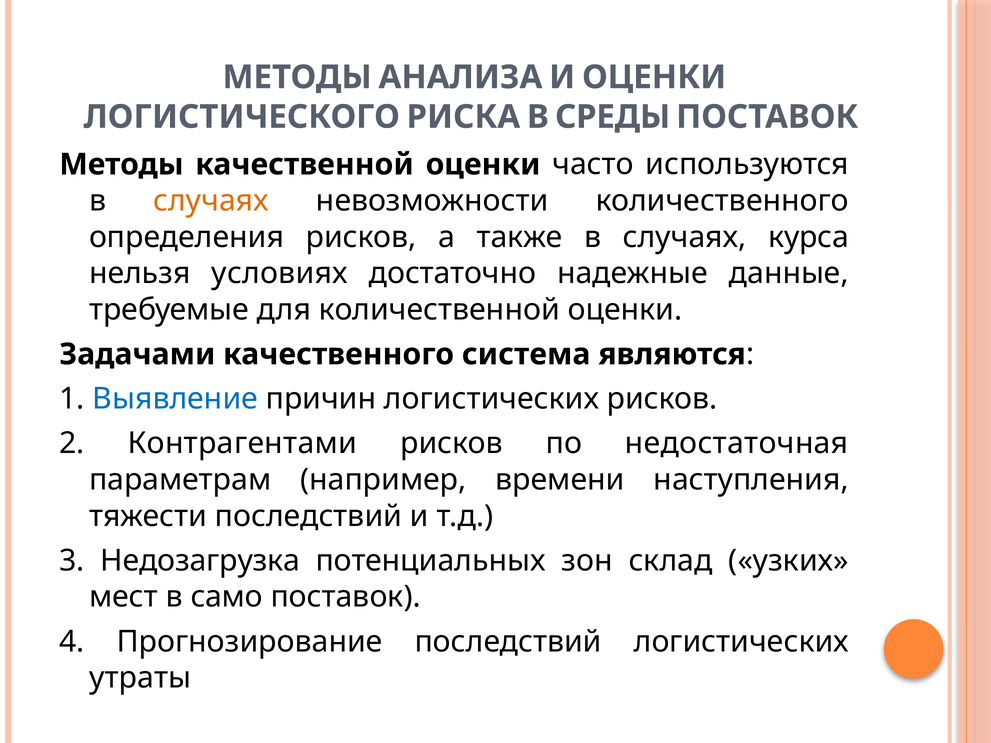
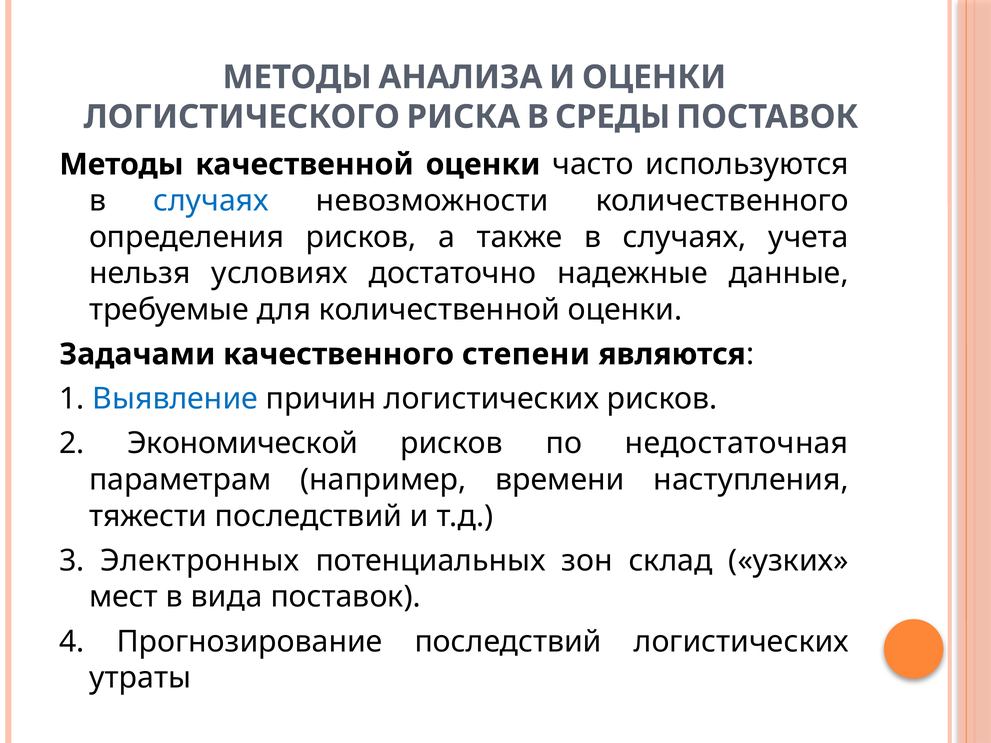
случаях colour: orange -> blue (211, 201)
курса: курса -> учета (808, 237)
система: система -> степени (526, 354)
Контрагентами: Контрагентами -> Экономической (243, 444)
Недозагрузка: Недозагрузка -> Электронных (200, 561)
само: само -> вида (227, 597)
